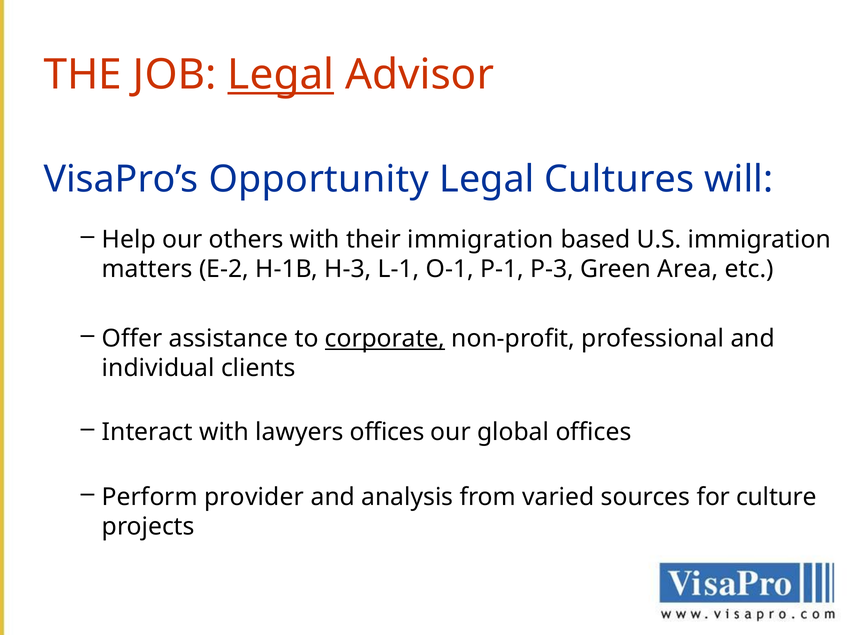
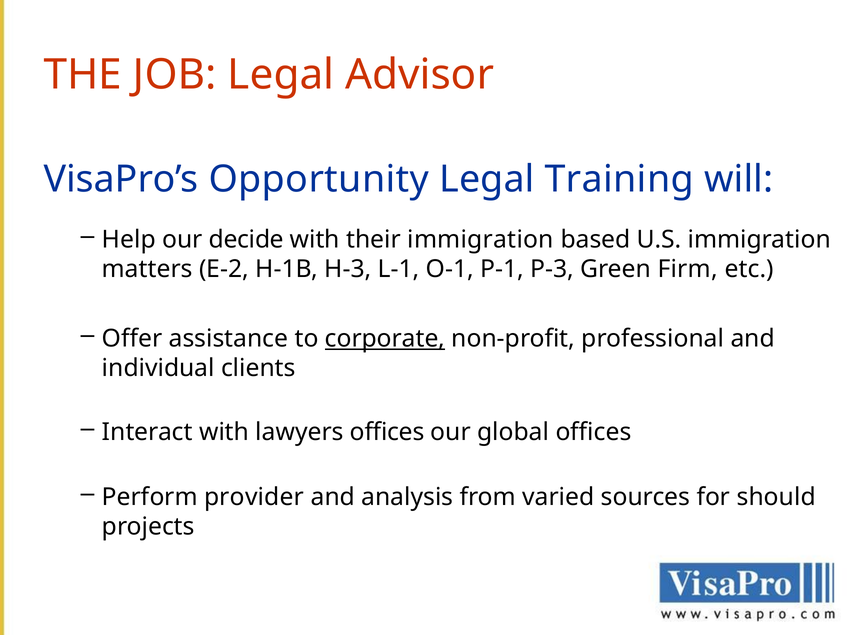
Legal underline: present -> none (281, 75)
Cultures: Cultures -> Training (619, 179)
others: others -> decide (246, 240)
Area: Area -> Firm (688, 269)
culture: culture -> should (776, 497)
